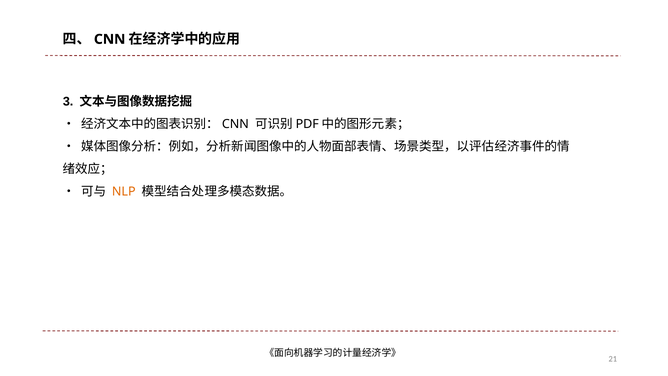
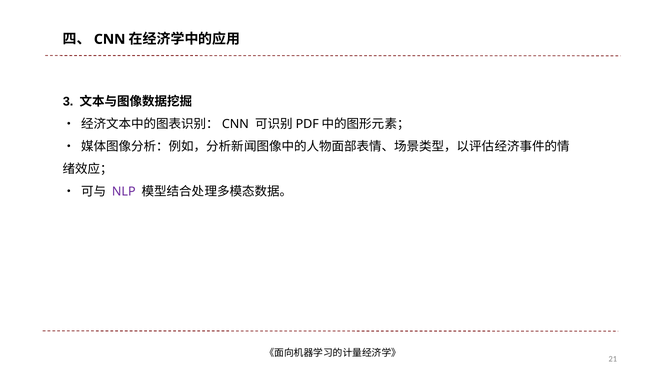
NLP colour: orange -> purple (124, 192)
